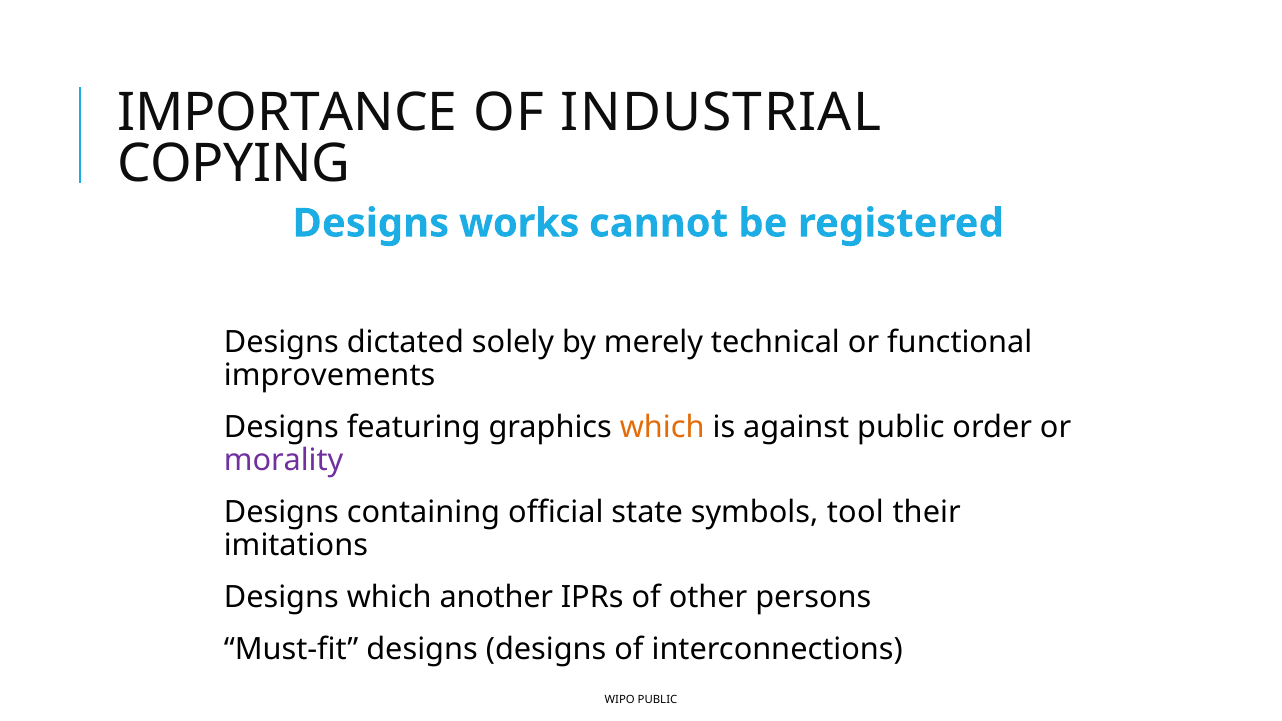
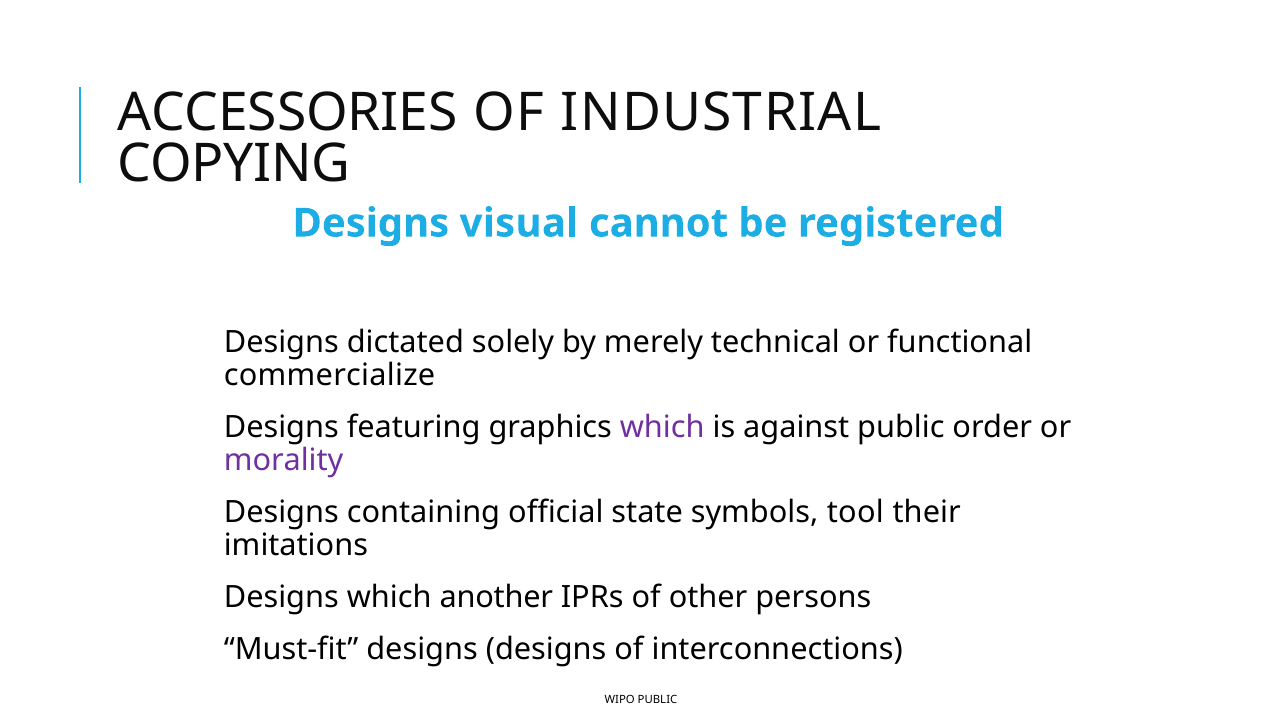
IMPORTANCE: IMPORTANCE -> ACCESSORIES (287, 113)
works: works -> visual (519, 223)
improvements: improvements -> commercialize (330, 375)
which colour: orange -> purple (662, 427)
